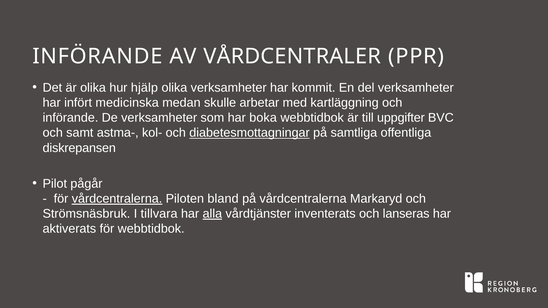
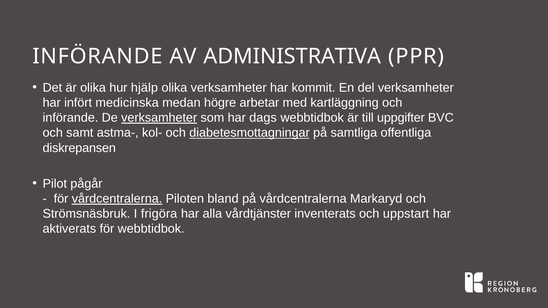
VÅRDCENTRALER: VÅRDCENTRALER -> ADMINISTRATIVA (292, 56)
skulle: skulle -> högre (220, 103)
verksamheter underline: none -> present (159, 118)
boka: boka -> dags (263, 118)
tillvara: tillvara -> frigöra (159, 214)
alla underline: present -> none (212, 214)
lanseras: lanseras -> uppstart (406, 214)
